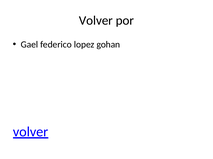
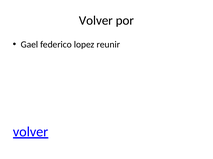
gohan: gohan -> reunir (108, 45)
